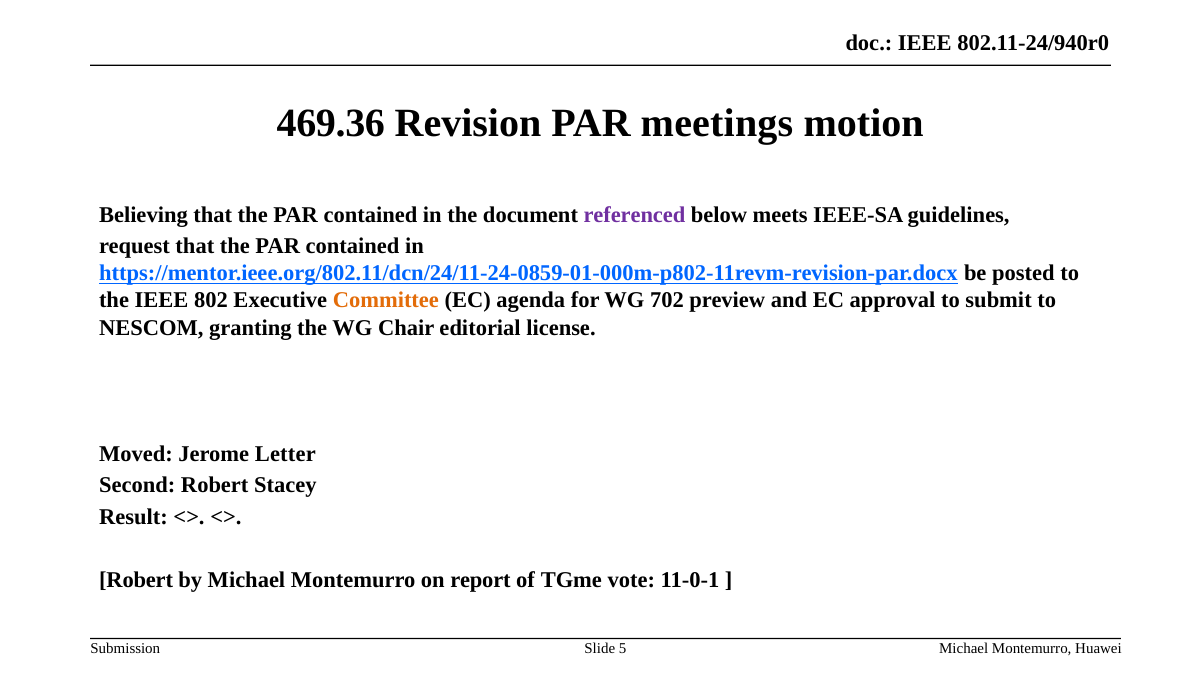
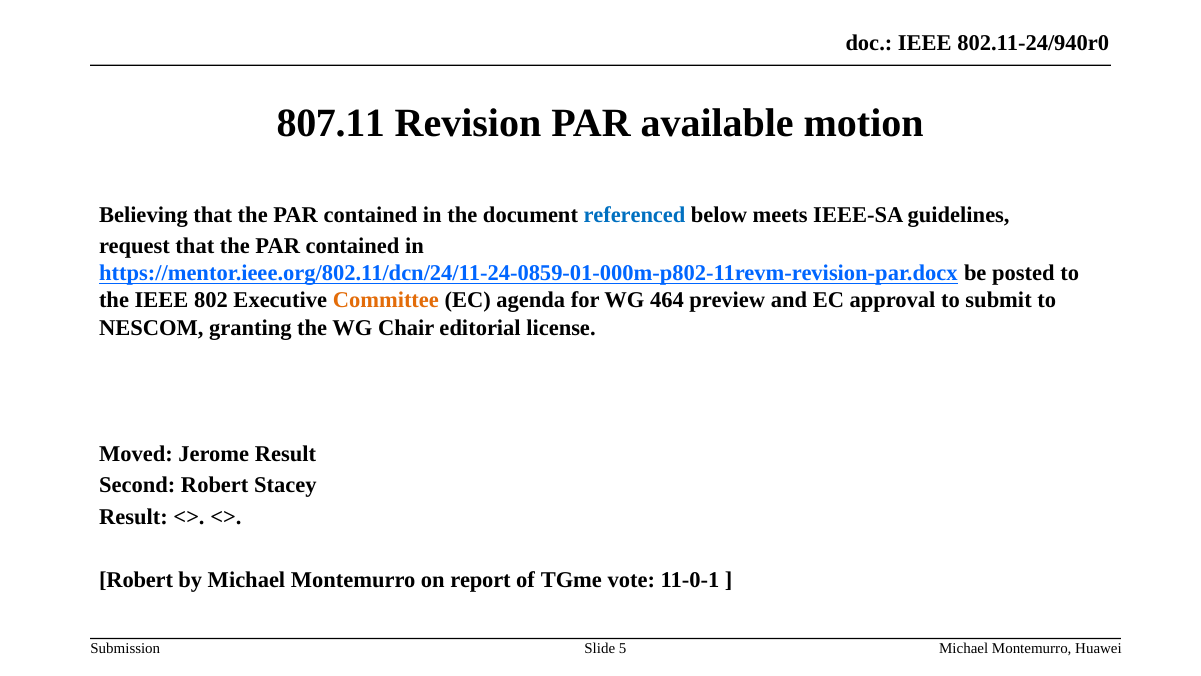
469.36: 469.36 -> 807.11 (331, 123)
meetings: meetings -> available (717, 123)
referenced colour: purple -> blue (634, 215)
702: 702 -> 464 (667, 300)
Jerome Letter: Letter -> Result (285, 453)
